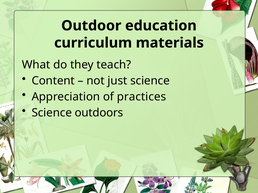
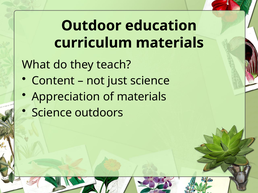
of practices: practices -> materials (142, 97)
